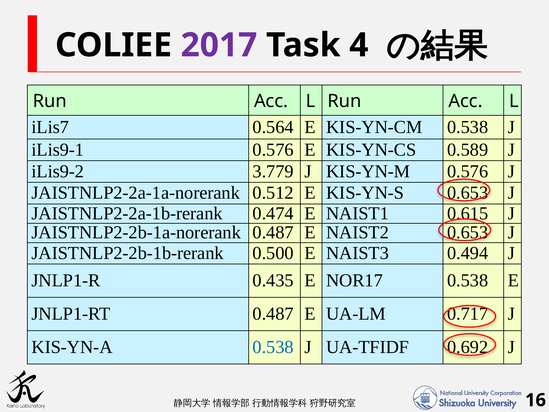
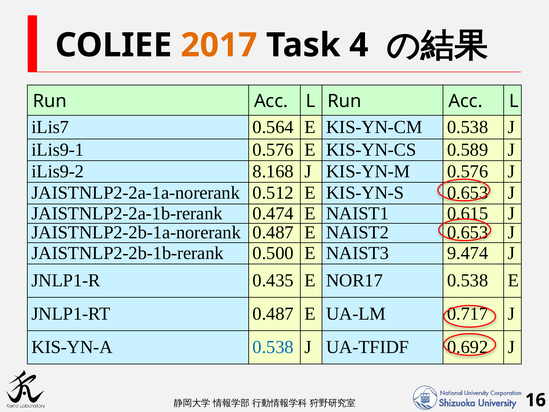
2017 colour: purple -> orange (219, 45)
3.779: 3.779 -> 8.168 (273, 171)
0.494: 0.494 -> 9.474 (468, 253)
